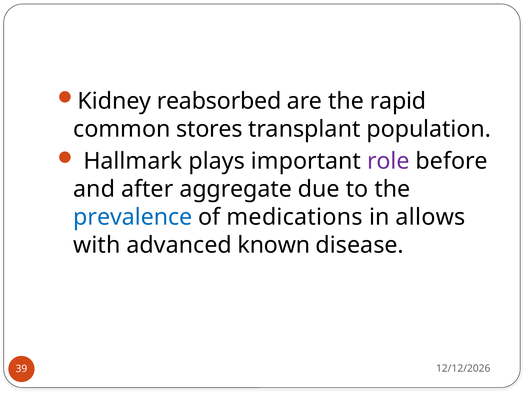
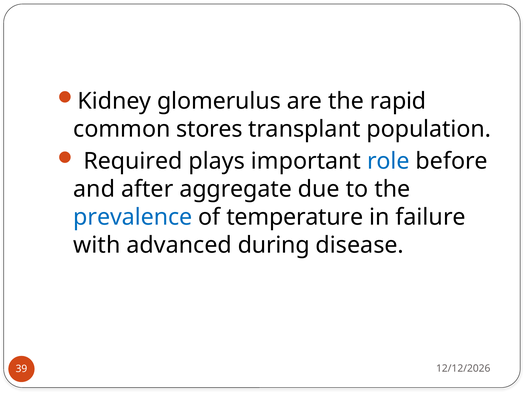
reabsorbed: reabsorbed -> glomerulus (219, 101)
Hallmark: Hallmark -> Required (133, 161)
role colour: purple -> blue (388, 161)
medications: medications -> temperature (295, 217)
allows: allows -> failure (431, 217)
known: known -> during (274, 245)
